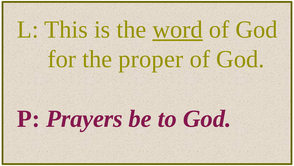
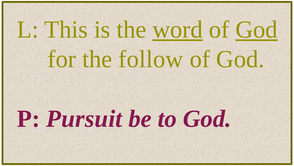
God underline: none -> present (257, 29)
proper: proper -> follow (151, 59)
Prayers: Prayers -> Pursuit (84, 118)
